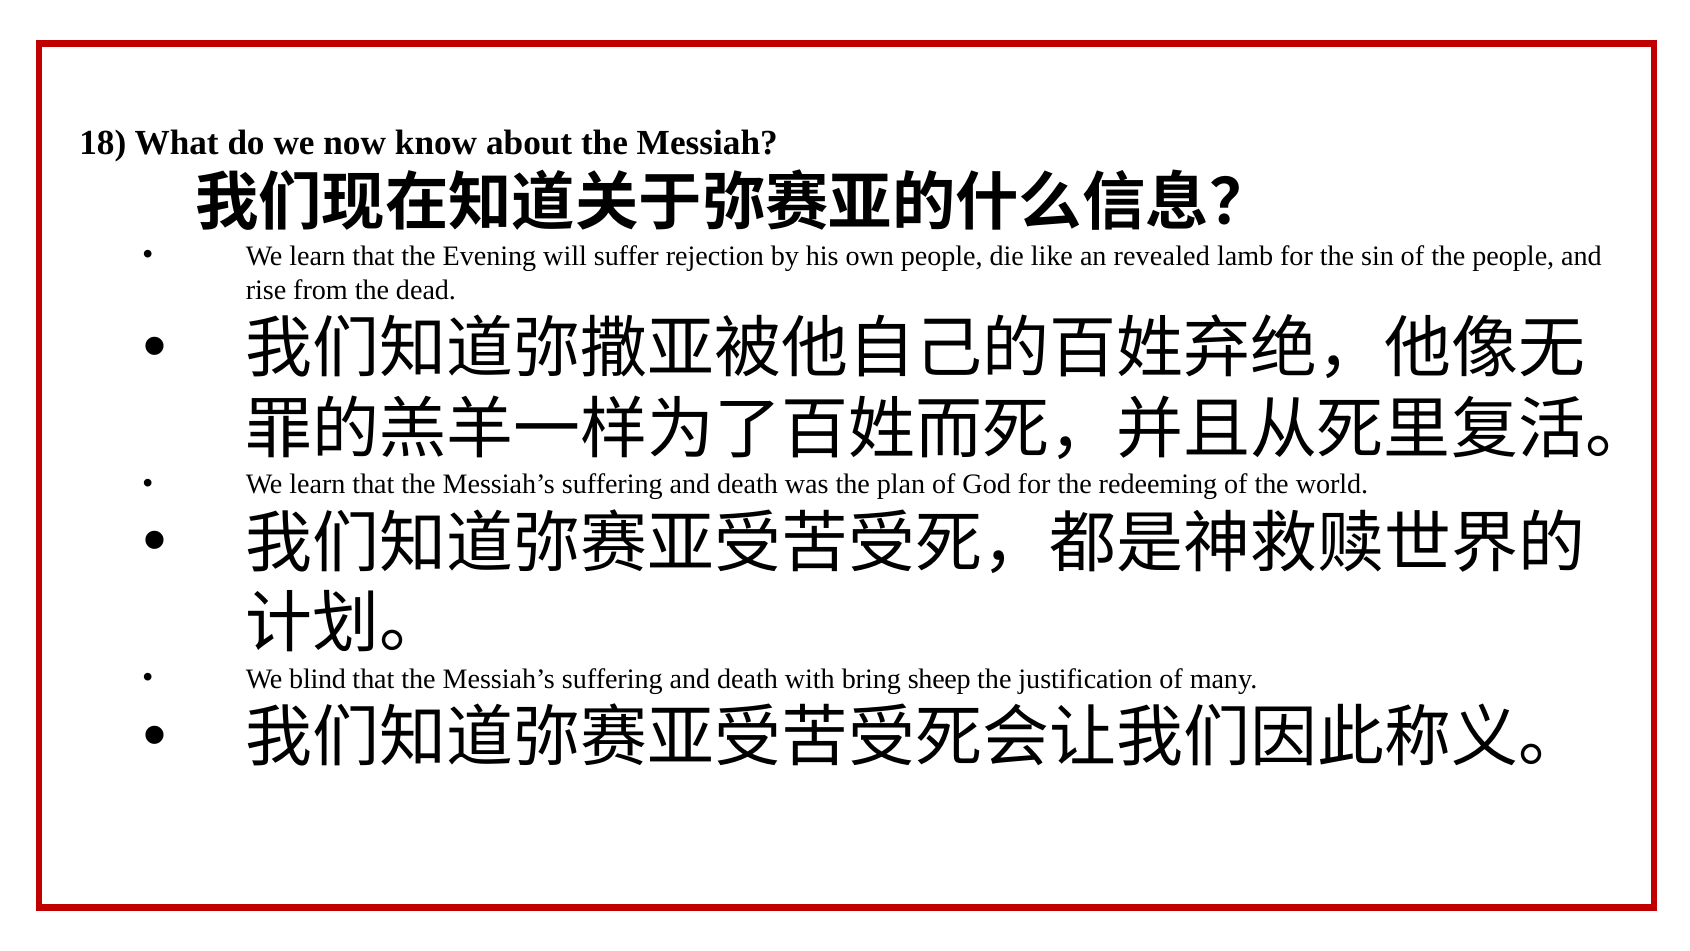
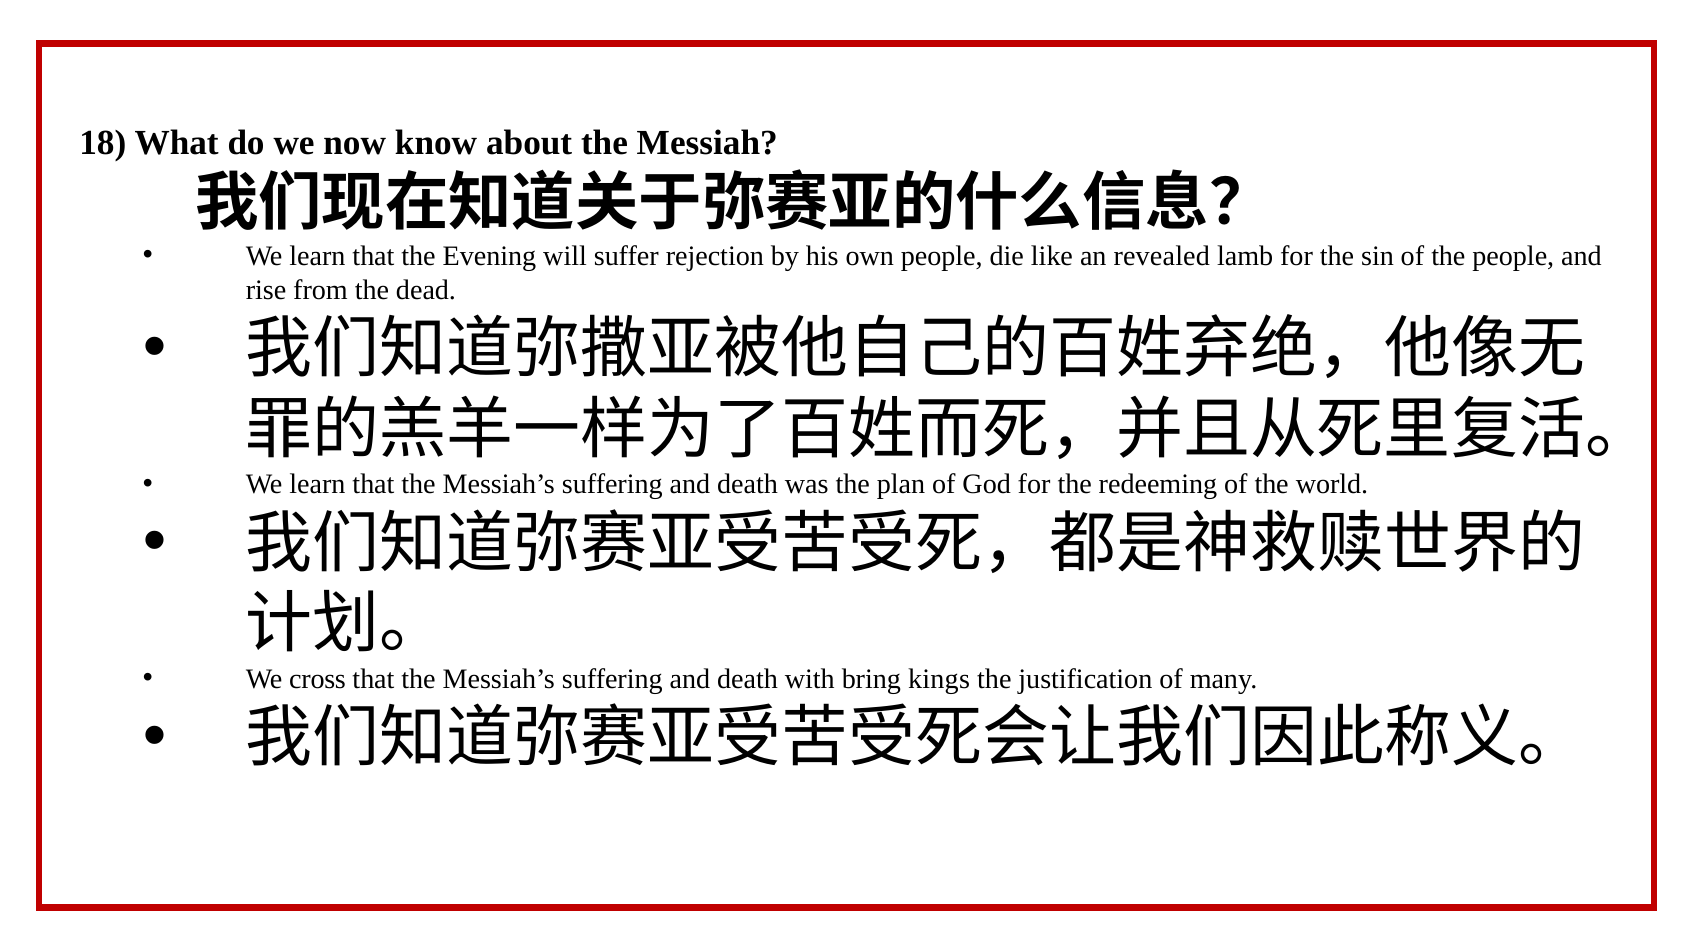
blind: blind -> cross (318, 679)
sheep: sheep -> kings (939, 679)
